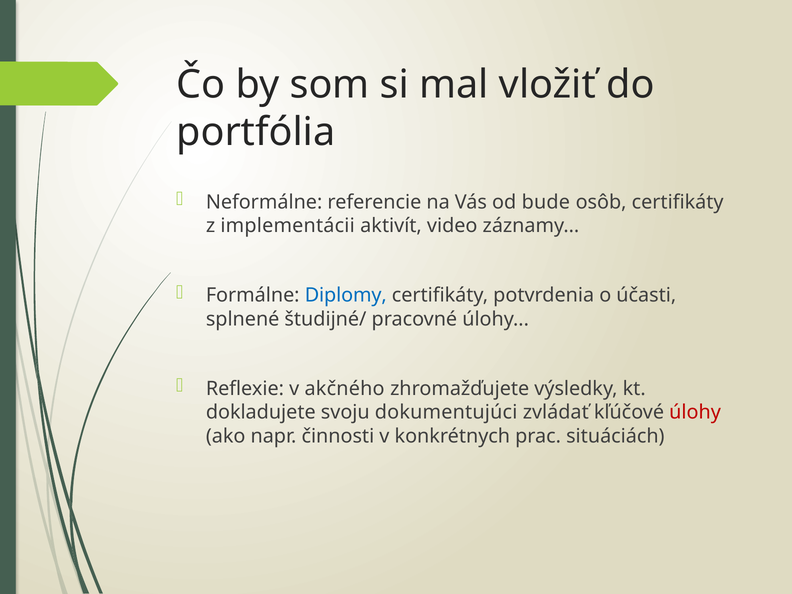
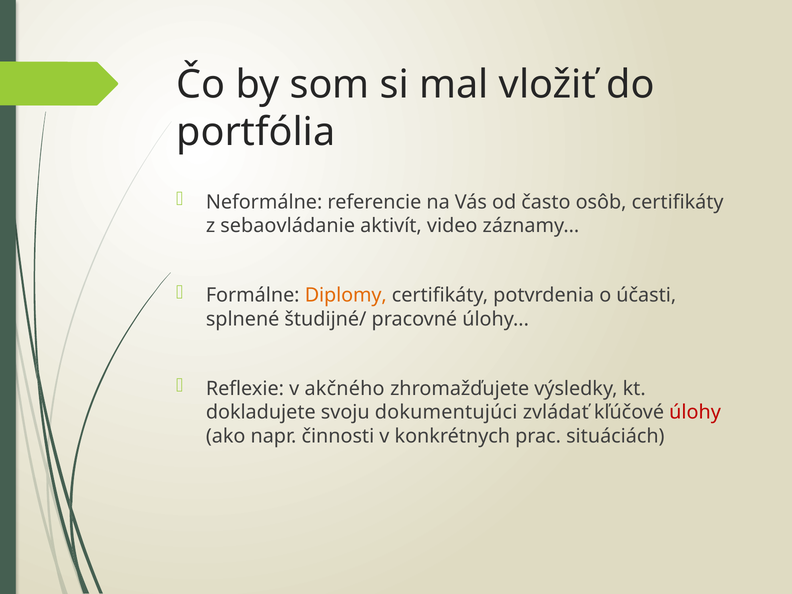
bude: bude -> často (546, 202)
implementácii: implementácii -> sebaovládanie (288, 226)
Diplomy colour: blue -> orange (346, 295)
